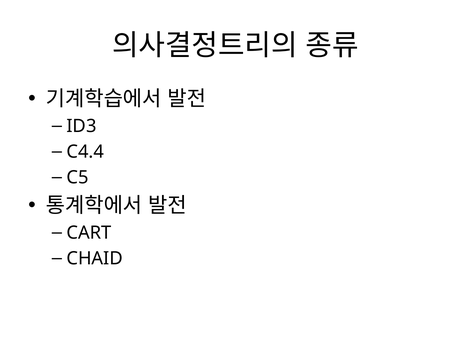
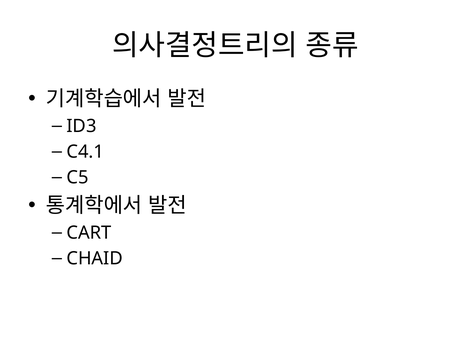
C4.4: C4.4 -> C4.1 (85, 152)
